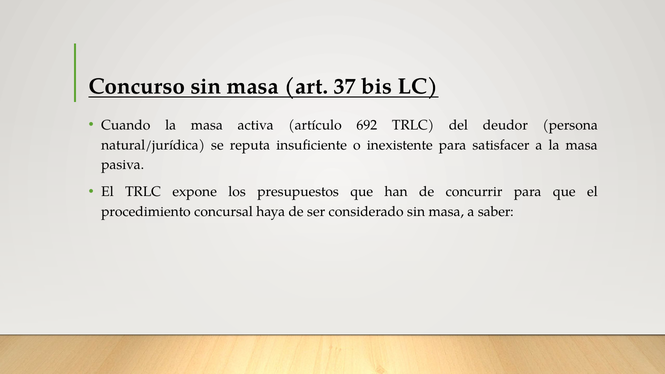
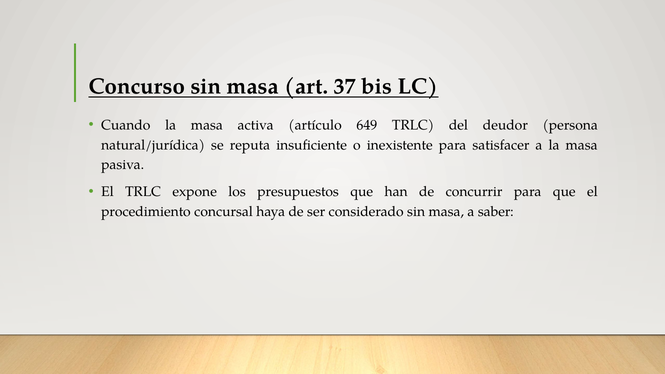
692: 692 -> 649 (367, 125)
